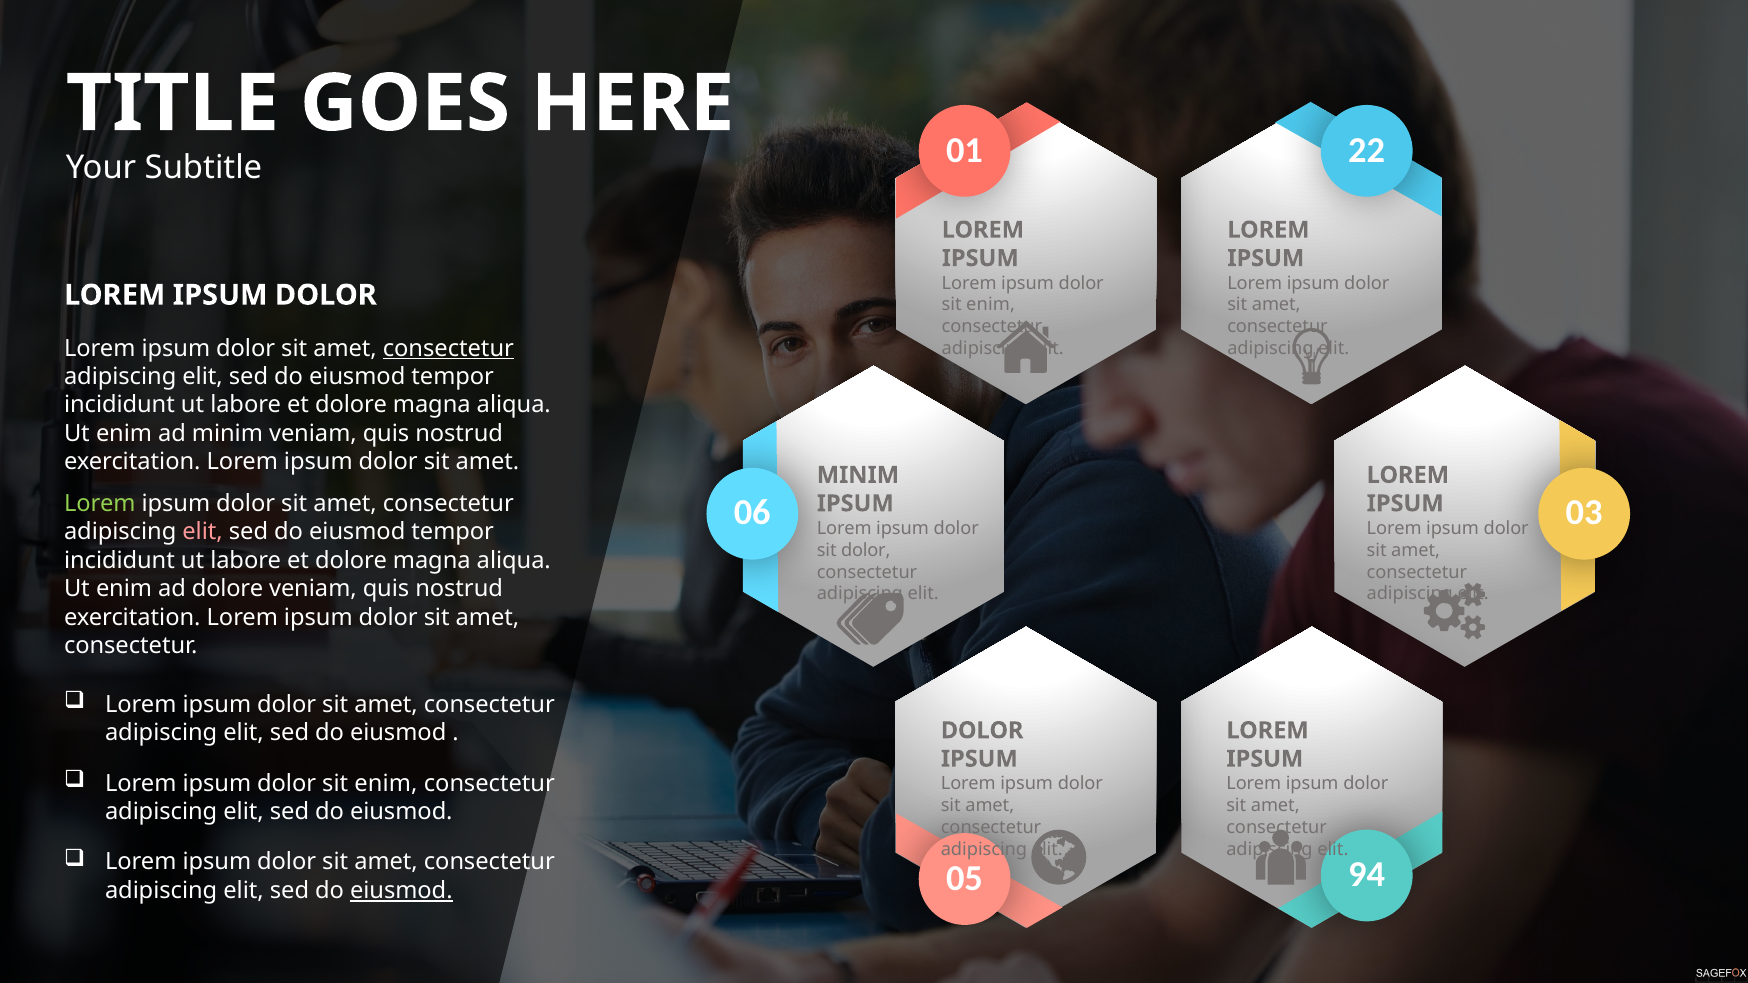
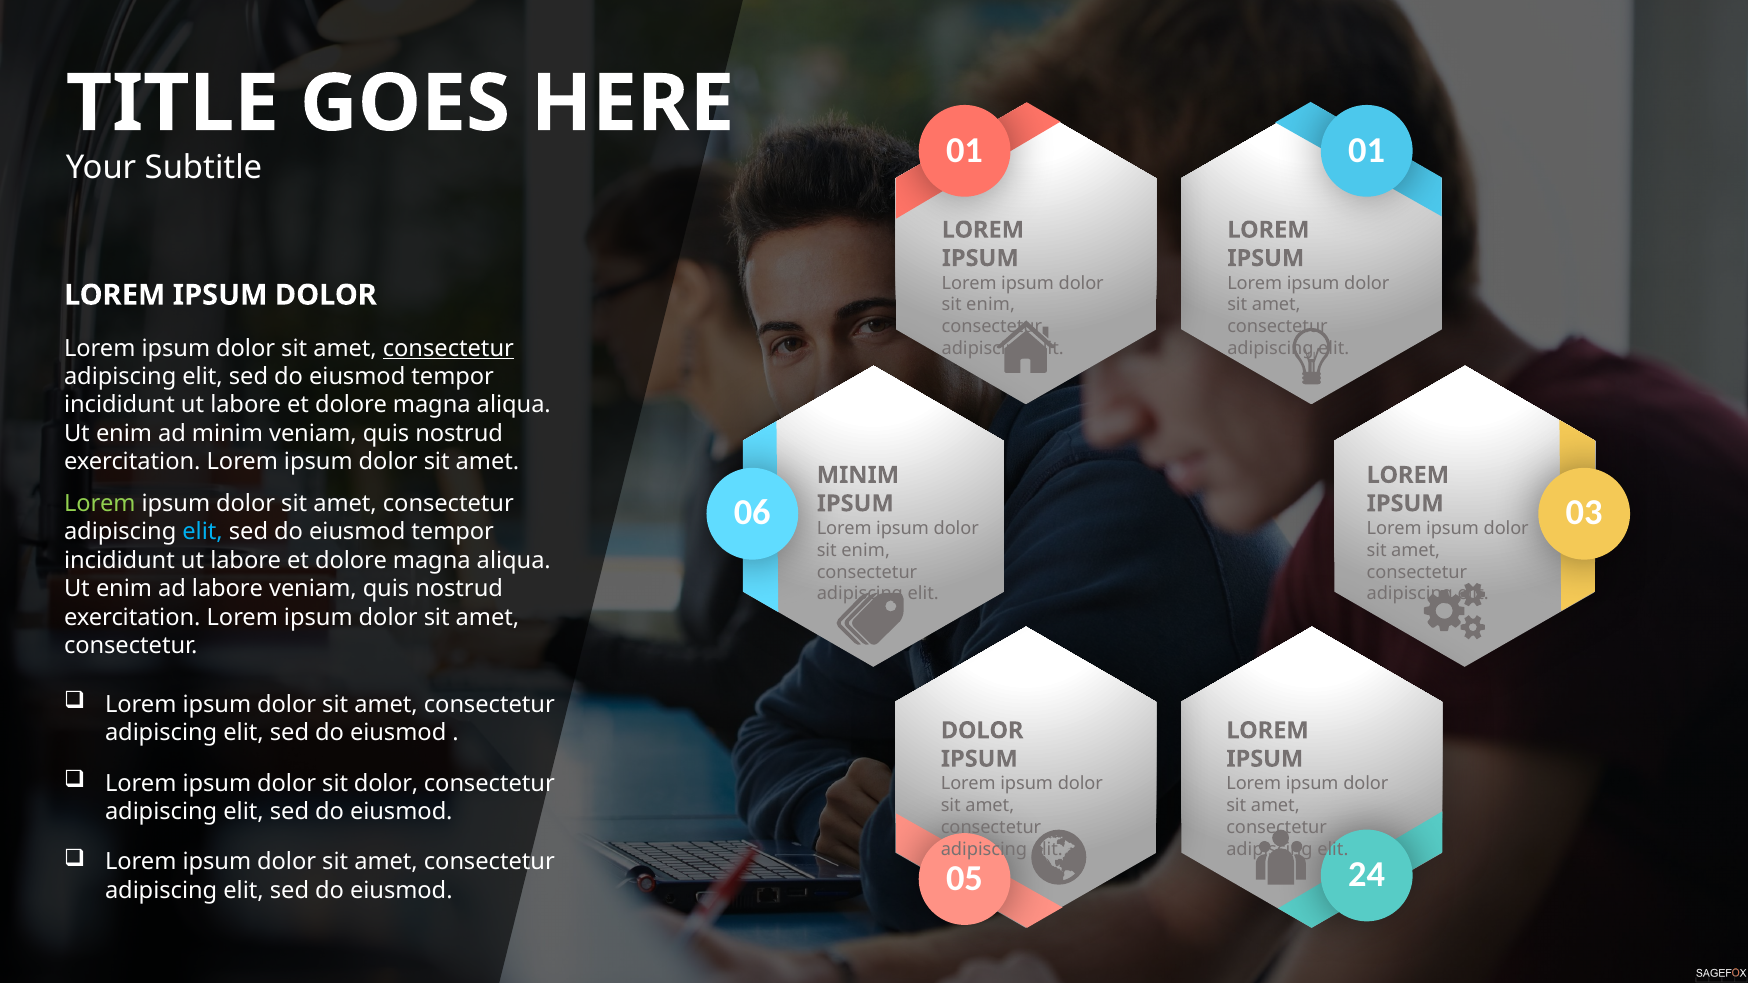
01 22: 22 -> 01 (1367, 150)
elit colour: pink -> light blue (203, 532)
dolor: dolor -> enim (866, 550)
ad dolore: dolore -> labore (228, 589)
enim: enim -> dolor (386, 784)
94: 94 -> 24 (1367, 875)
eiusmod underline: present -> none (401, 891)
